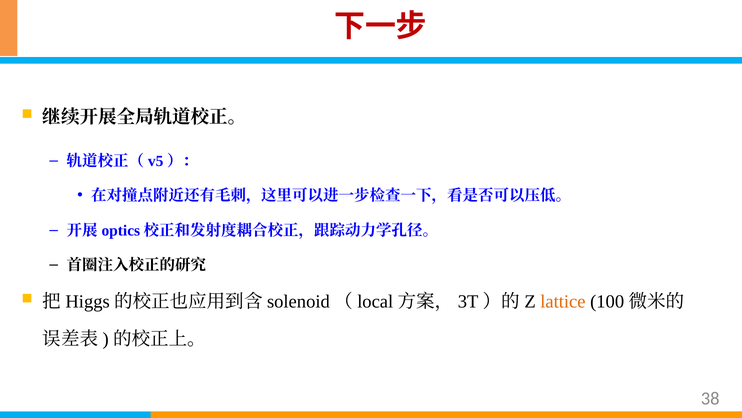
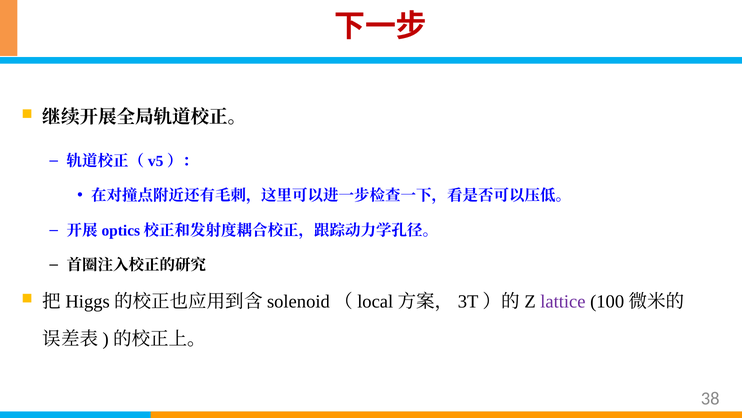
lattice colour: orange -> purple (563, 301)
